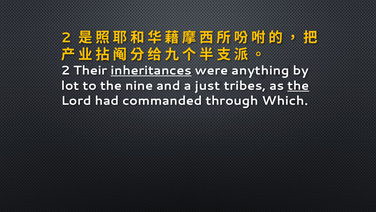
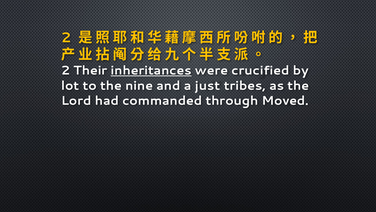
anything: anything -> crucified (260, 70)
the underline: present -> none (298, 85)
Which: Which -> Moved (285, 100)
